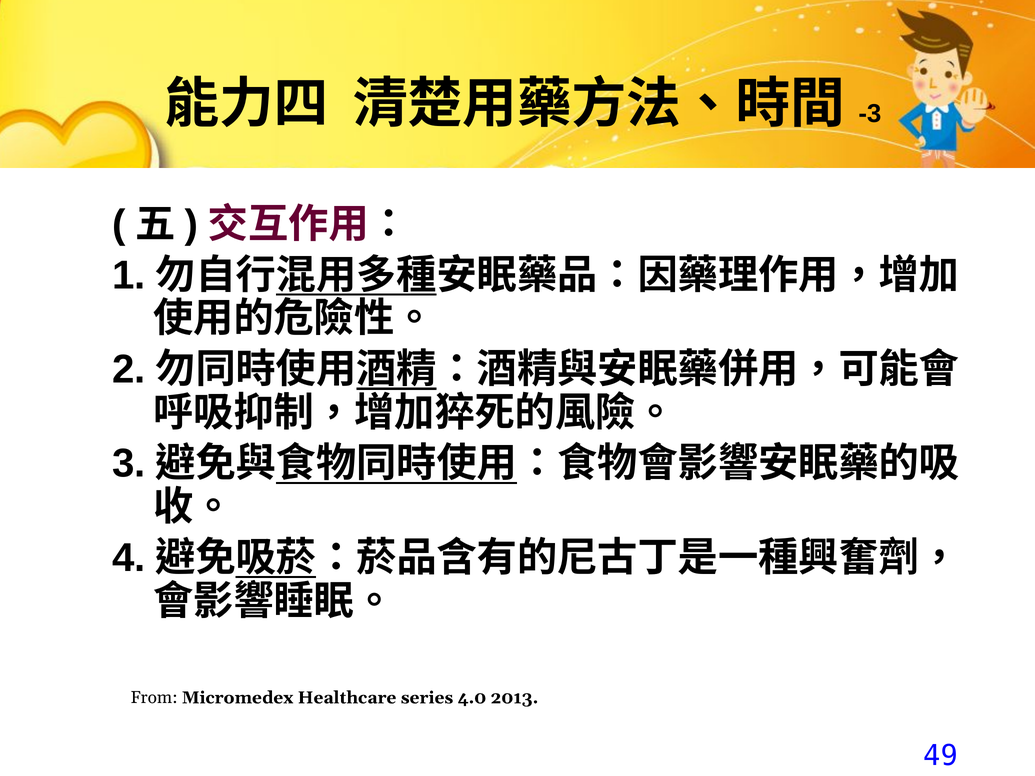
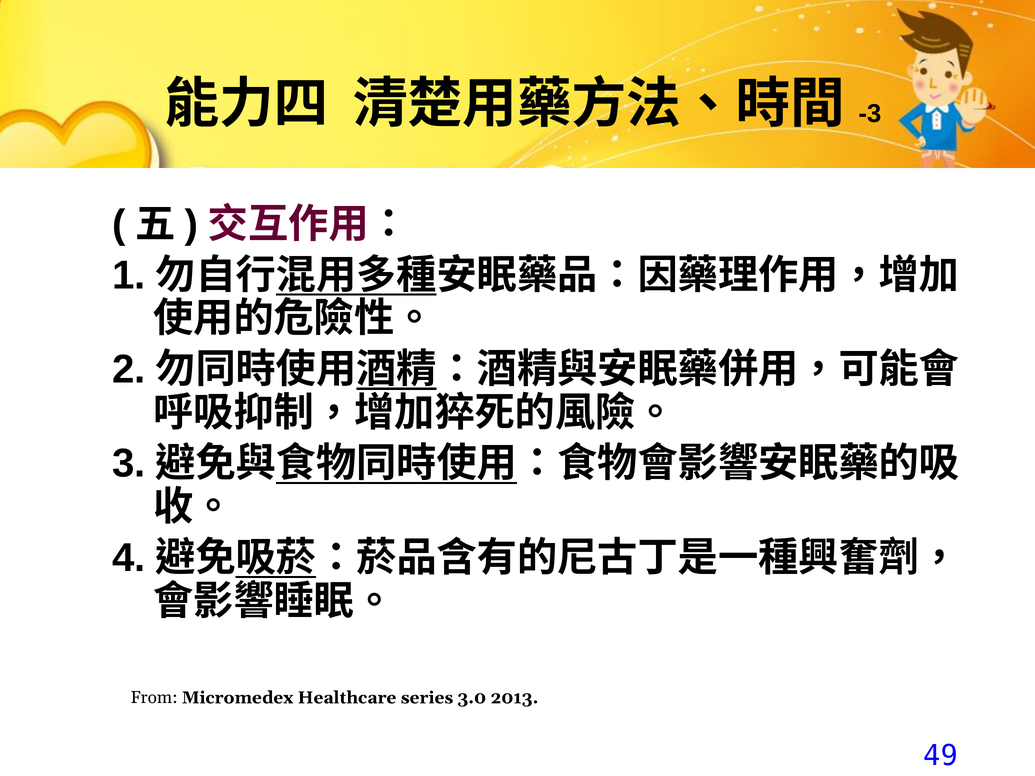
4.0: 4.0 -> 3.0 (472, 698)
